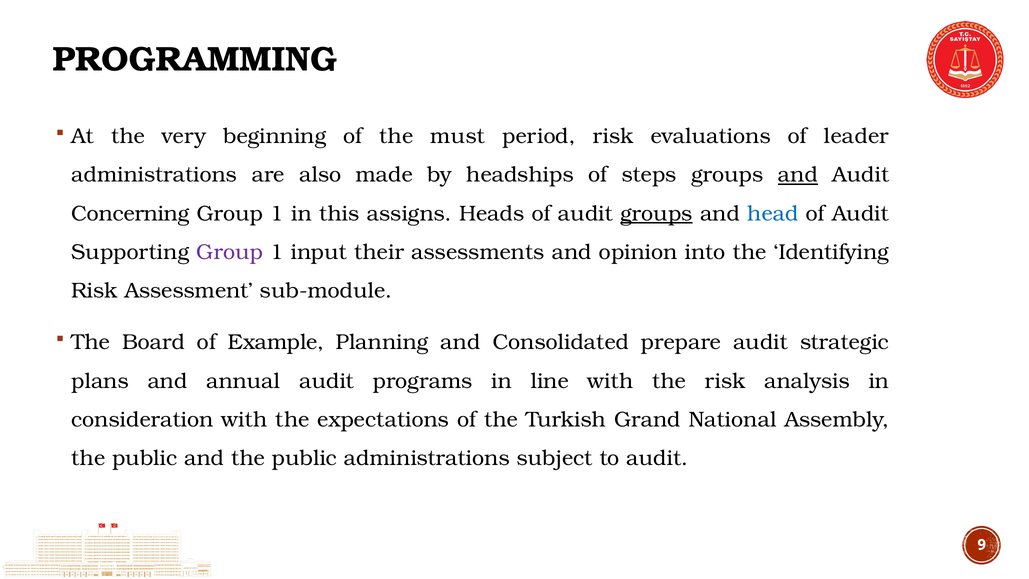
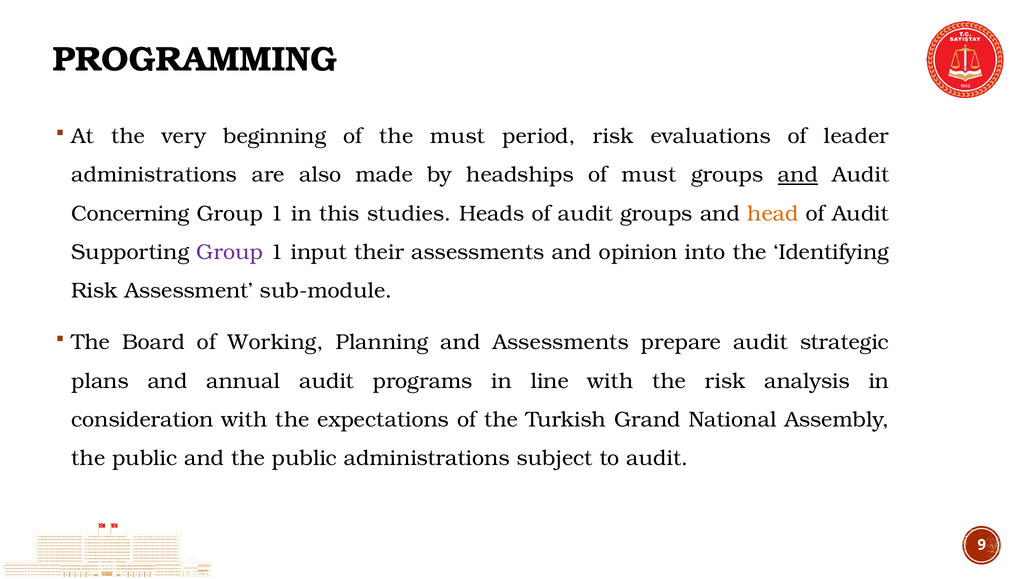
of steps: steps -> must (649, 175)
assigns: assigns -> studies (409, 214)
groups underline: present -> none (656, 214)
head colour: blue -> orange (773, 214)
Example: Example -> Working (276, 342)
and Consolidated: Consolidated -> Assessments (561, 342)
